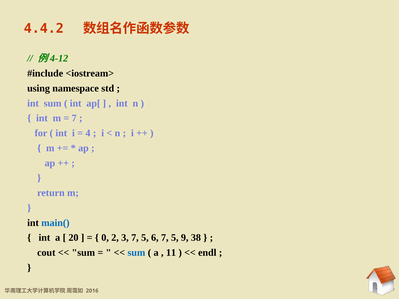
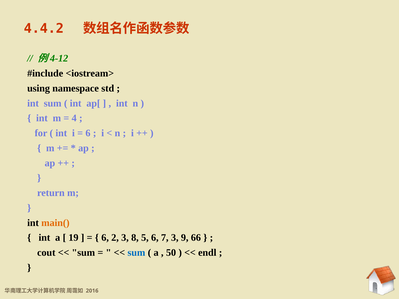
7: 7 -> 4 (74, 118)
4: 4 -> 6 (88, 133)
main( colour: blue -> orange (55, 223)
20: 20 -> 19 (73, 238)
0: 0 -> 6 (105, 238)
3 7: 7 -> 8 (135, 238)
6 7 5: 5 -> 3 (175, 238)
38: 38 -> 66 (196, 238)
11: 11 -> 50 (171, 253)
